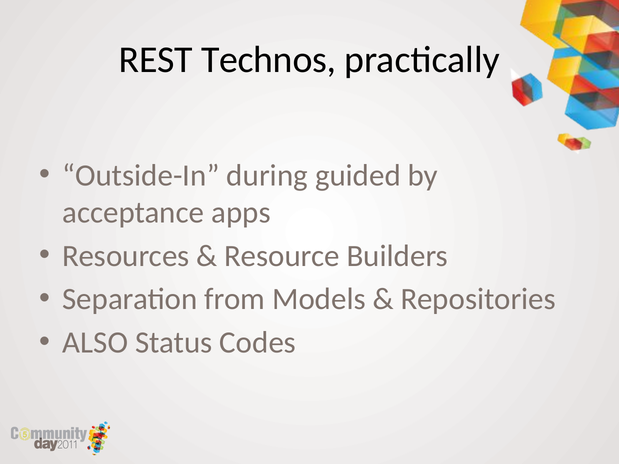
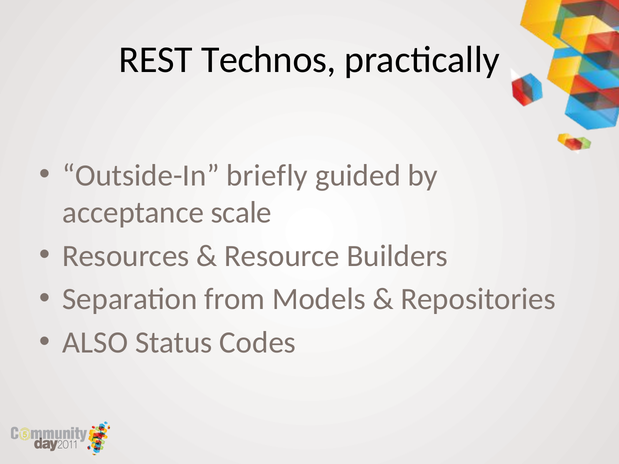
during: during -> briefly (267, 175)
apps: apps -> scale (241, 213)
